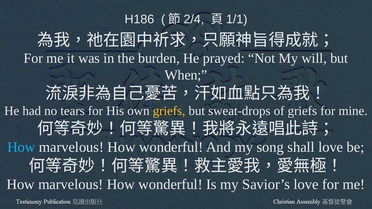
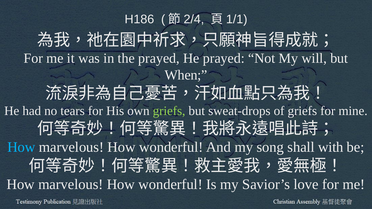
the burden: burden -> prayed (159, 58)
griefs colour: yellow -> light green (169, 111)
shall love: love -> with (331, 147)
